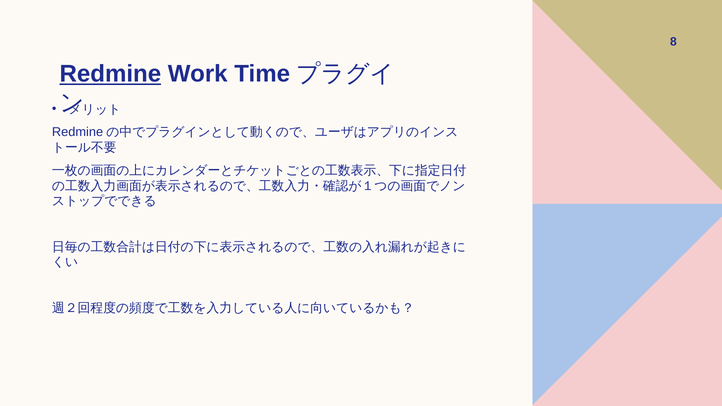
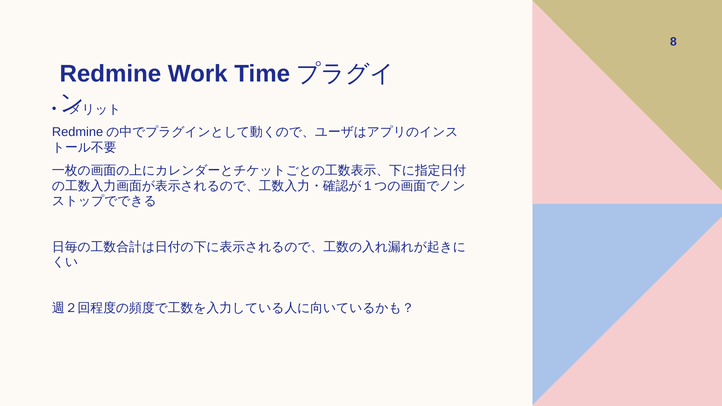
Redmine underline: present -> none (110, 74)
